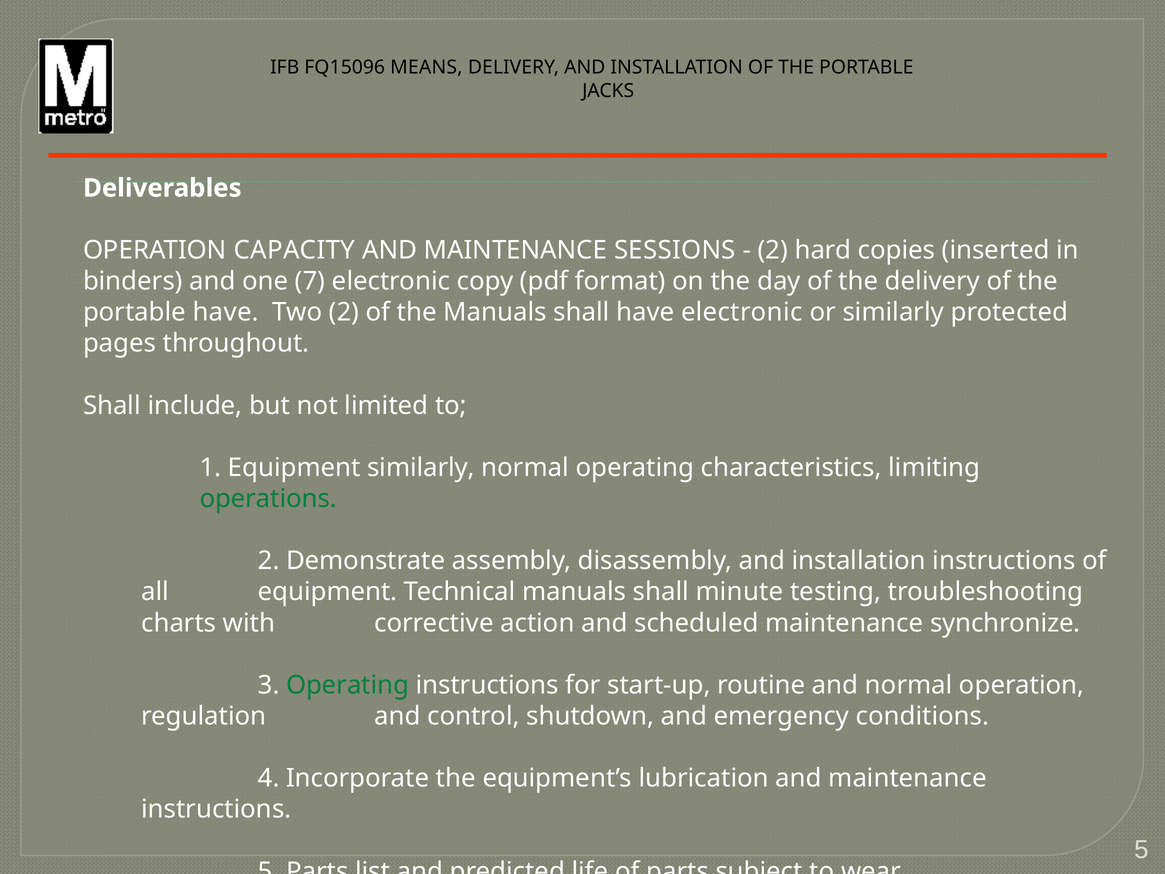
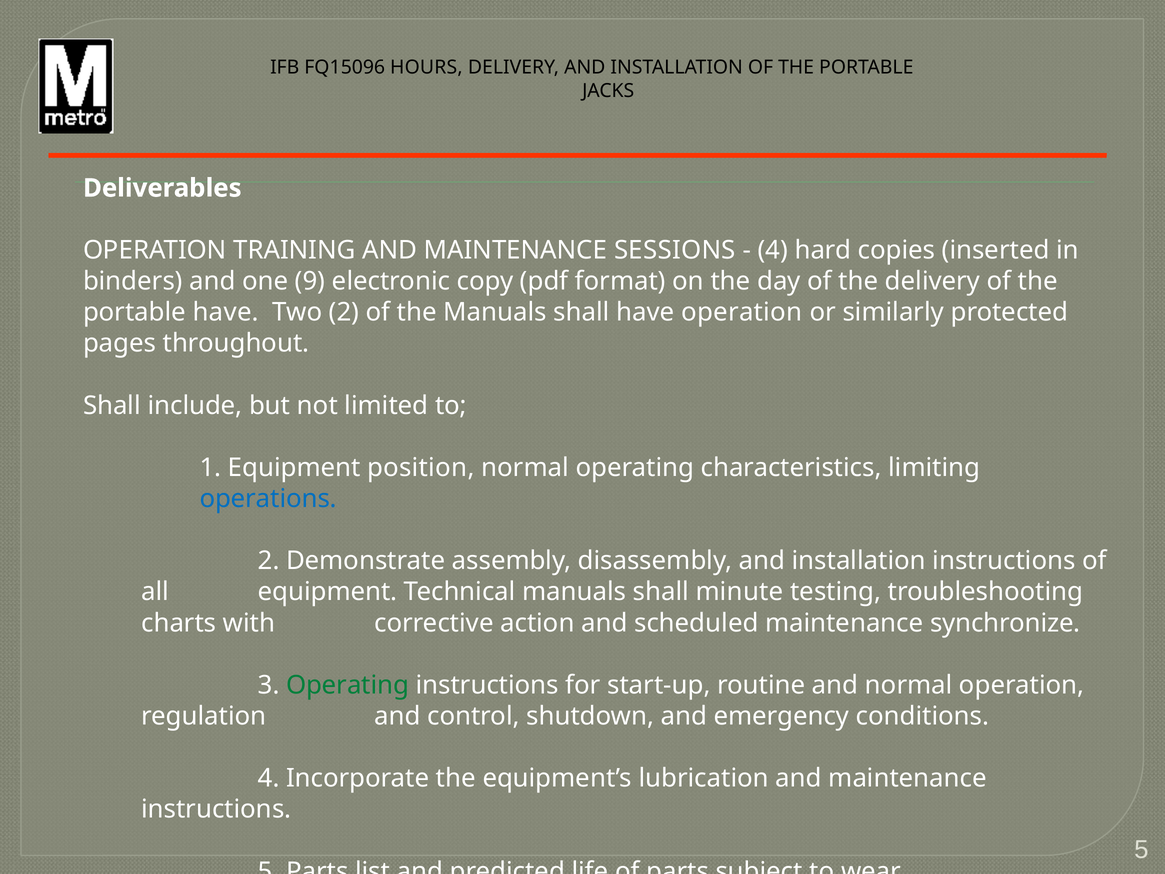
MEANS: MEANS -> HOURS (426, 67)
CAPACITY: CAPACITY -> TRAINING (294, 250)
2: 2 -> 4 (773, 250)
7: 7 -> 9 (310, 281)
have electronic: electronic -> operation (742, 312)
Equipment similarly: similarly -> position (421, 468)
operations colour: green -> blue (268, 499)
